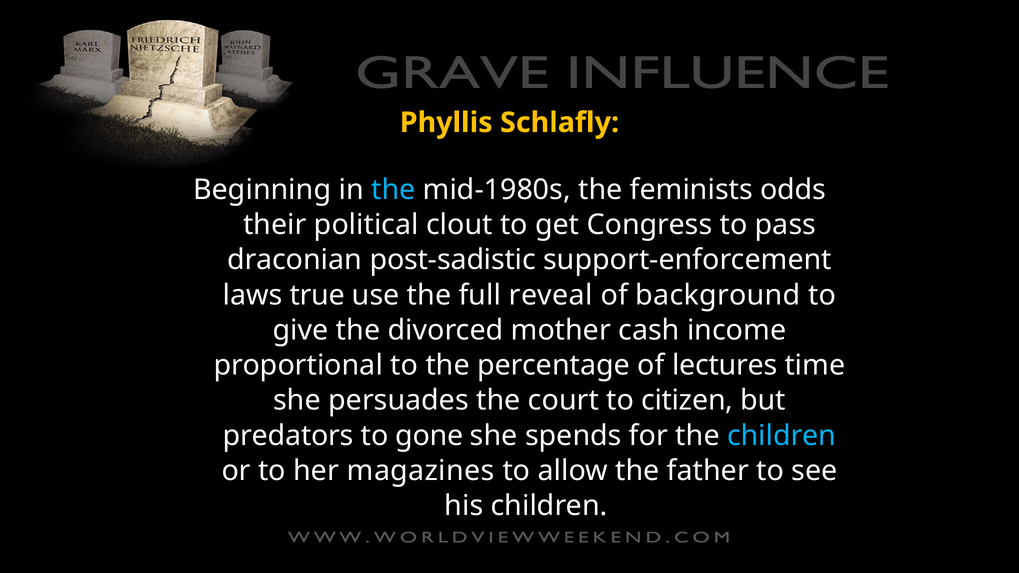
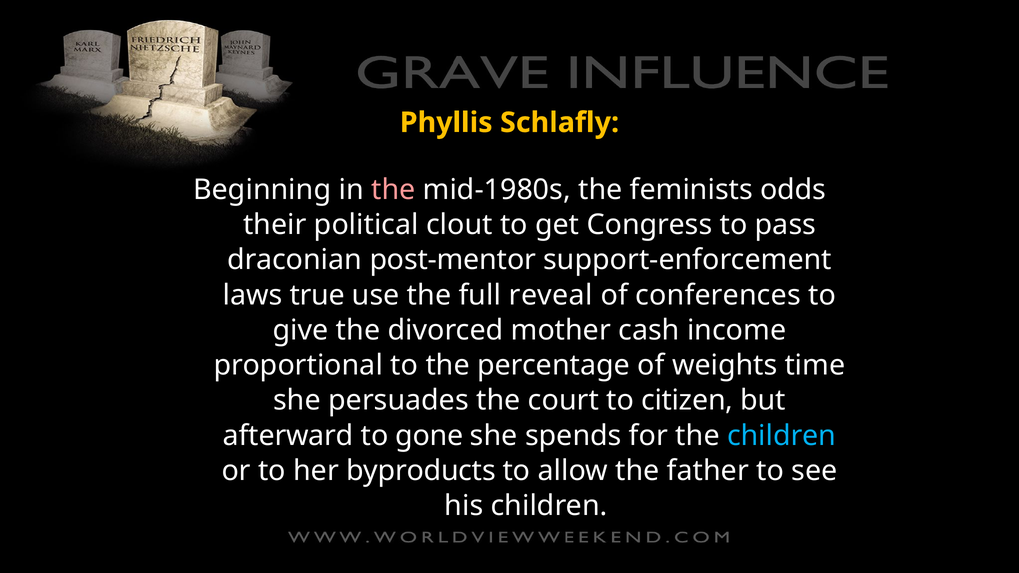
the colour: light blue -> pink (393, 190)
post-sadistic: post-sadistic -> post-mentor (453, 260)
background: background -> conferences (718, 295)
lectures: lectures -> weights (725, 366)
predators: predators -> afterward (288, 436)
magazines: magazines -> byproducts (421, 471)
